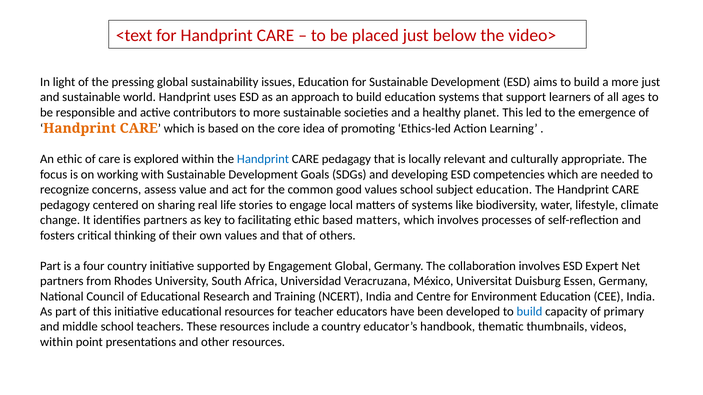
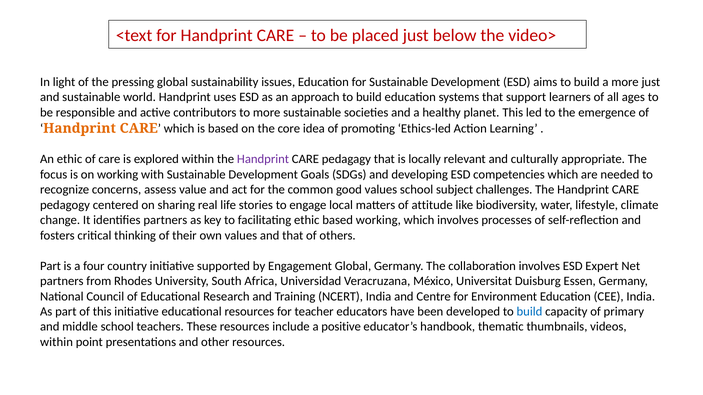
Handprint colour: blue -> purple (263, 159)
subject education: education -> challenges (504, 190)
of systems: systems -> attitude (432, 205)
based matters: matters -> working (378, 220)
a country: country -> positive (341, 327)
